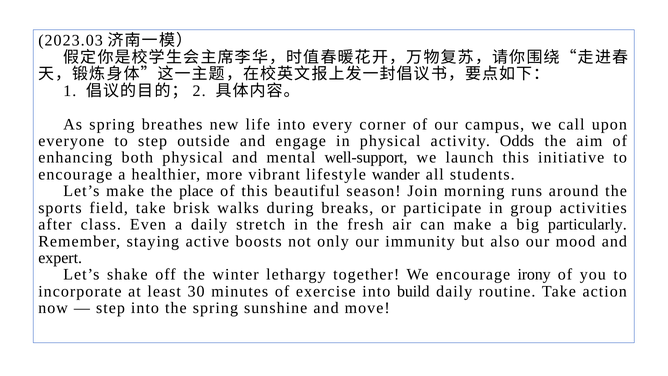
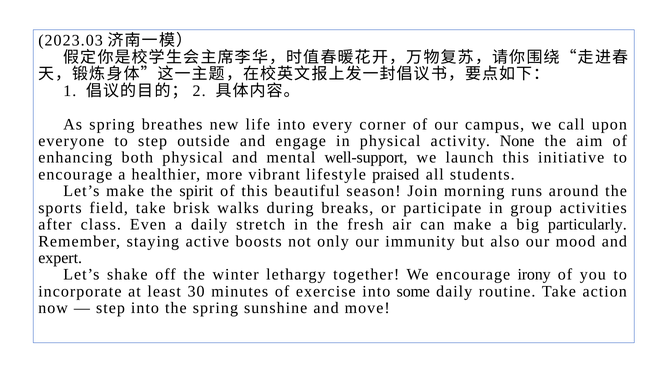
Odds: Odds -> None (517, 141)
wander: wander -> praised (396, 174)
place: place -> spirit (196, 191)
build: build -> some (413, 291)
